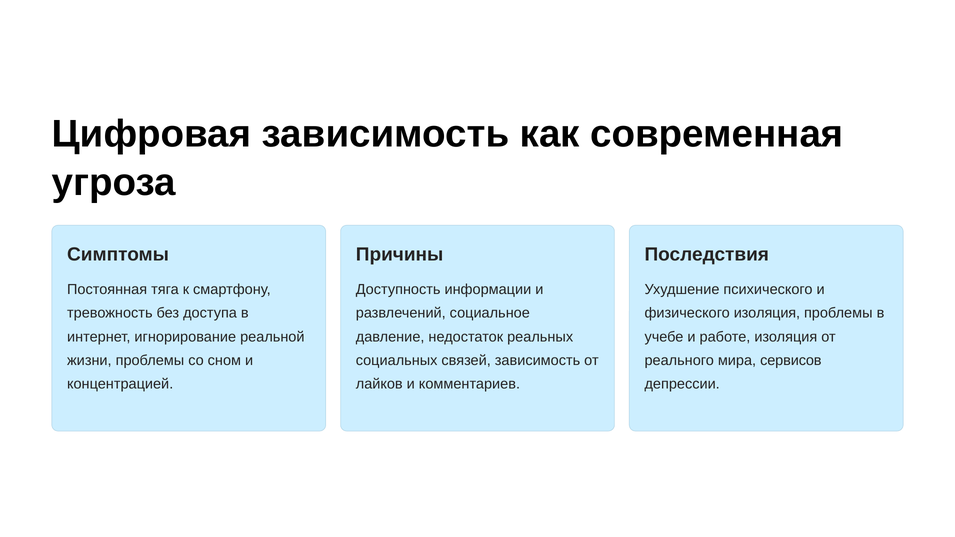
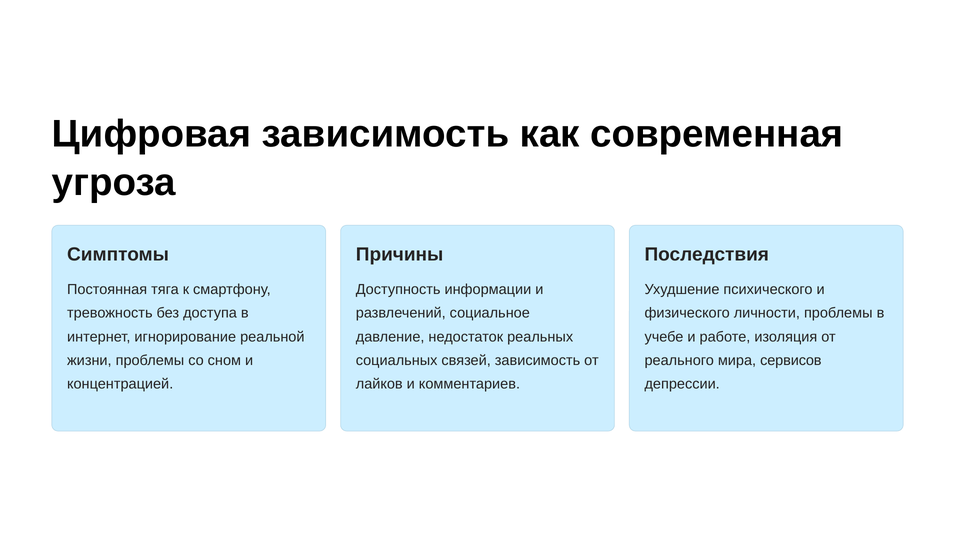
физического изоляция: изоляция -> личности (767, 313)
